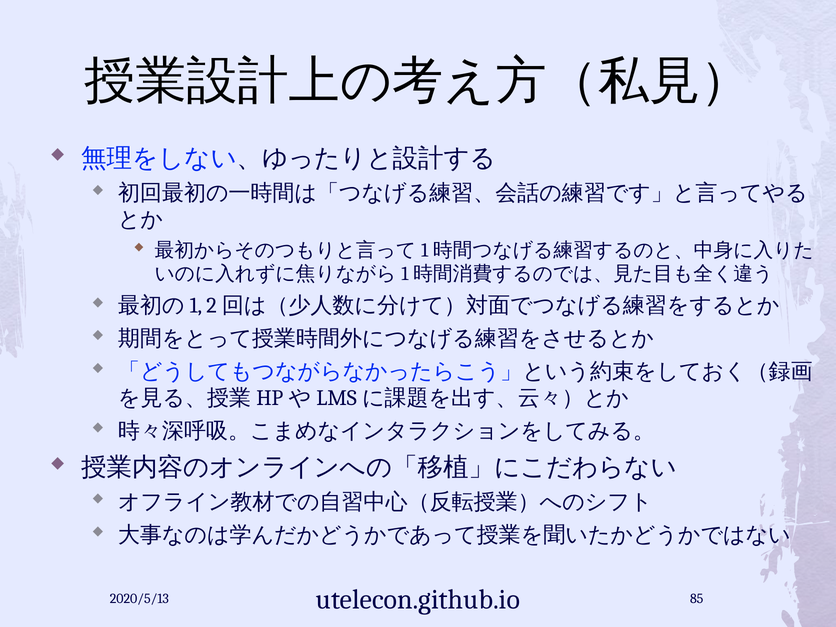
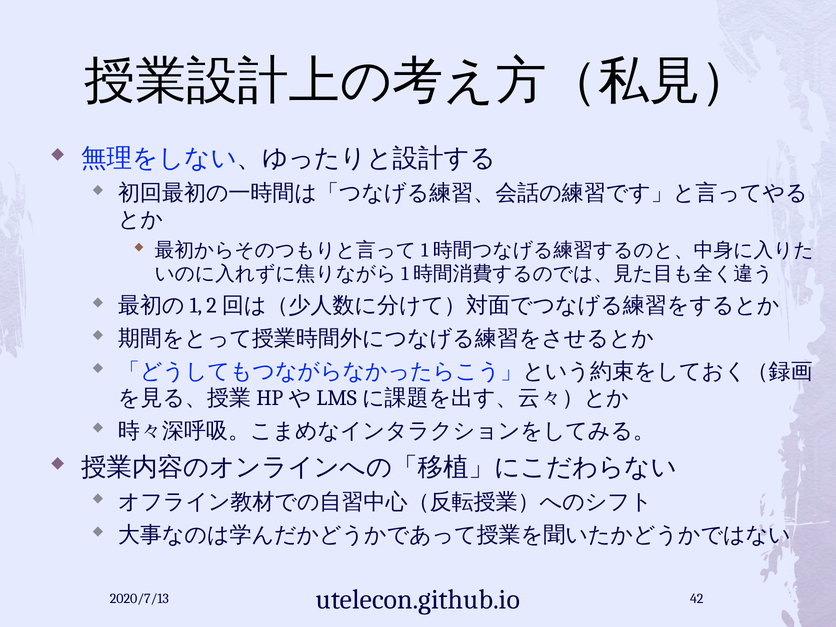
2020/5/13: 2020/5/13 -> 2020/7/13 (139, 599)
85: 85 -> 42 (697, 599)
